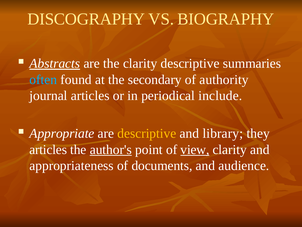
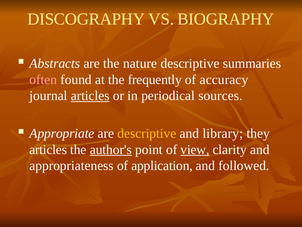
Abstracts underline: present -> none (55, 63)
the clarity: clarity -> nature (140, 63)
often colour: light blue -> pink (43, 79)
secondary: secondary -> frequently (155, 79)
authority: authority -> accuracy (224, 79)
articles underline: none -> present (90, 96)
include: include -> sources (220, 96)
documents: documents -> application (162, 165)
audience: audience -> followed (244, 165)
